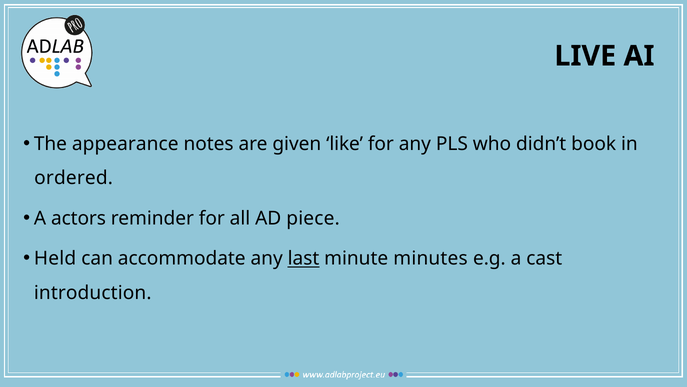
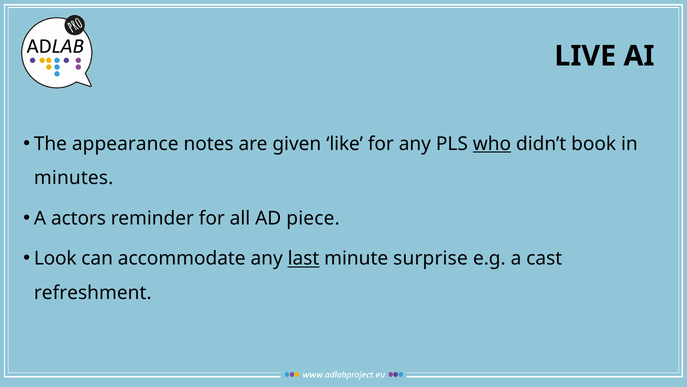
who underline: none -> present (492, 144)
ordered: ordered -> minutes (74, 178)
Held: Held -> Look (55, 258)
minutes: minutes -> surprise (431, 258)
introduction: introduction -> refreshment (93, 293)
